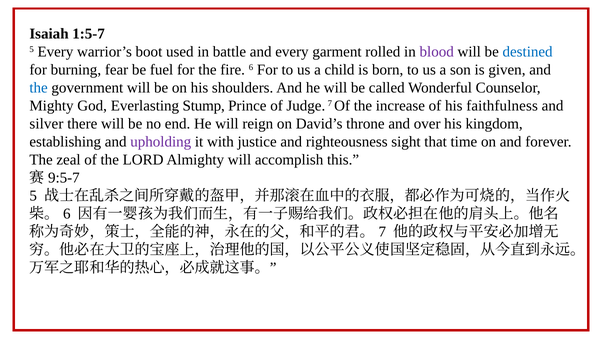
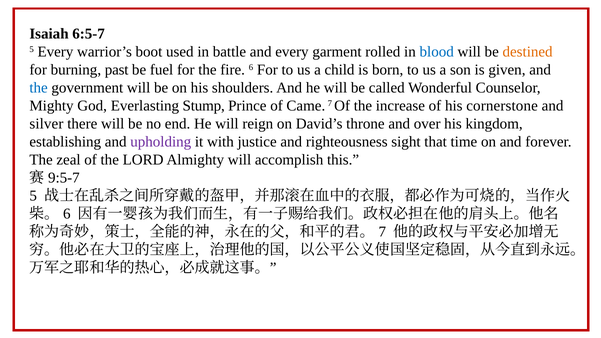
1:5-7: 1:5-7 -> 6:5-7 (89, 34)
blood colour: purple -> blue (437, 52)
destined colour: blue -> orange (528, 52)
fear: fear -> past (117, 70)
Judge: Judge -> Came (306, 106)
faithfulness: faithfulness -> cornerstone (502, 106)
